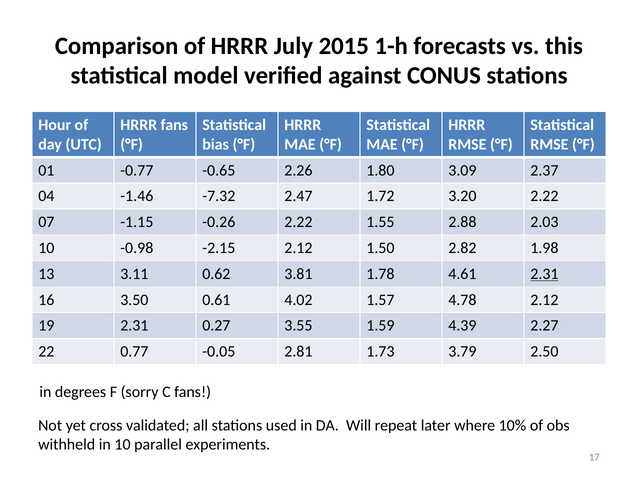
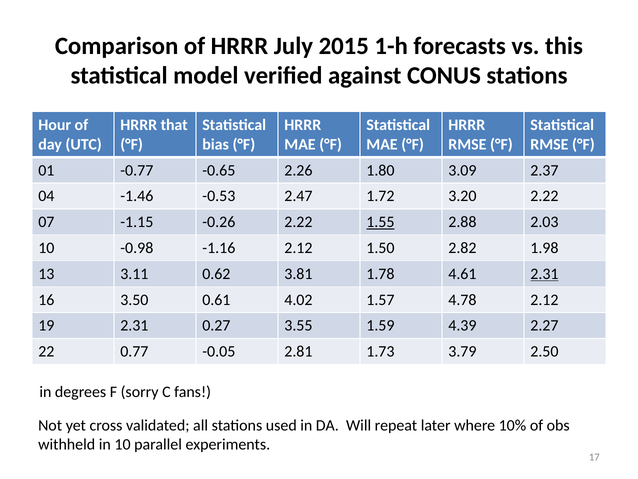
HRRR fans: fans -> that (174, 125)
-7.32: -7.32 -> -0.53 (219, 196)
1.55 underline: none -> present (380, 222)
-2.15: -2.15 -> -1.16 (219, 248)
